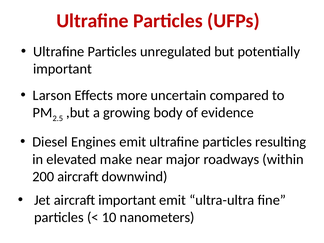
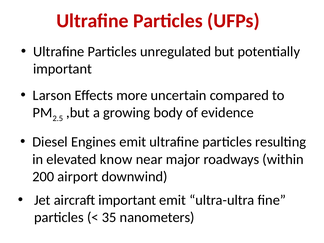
make: make -> know (116, 159)
200 aircraft: aircraft -> airport (78, 177)
10: 10 -> 35 (109, 217)
